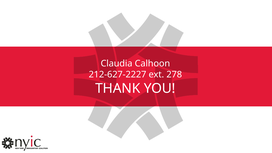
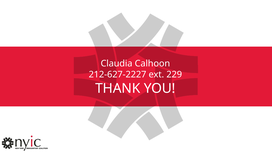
278: 278 -> 229 (174, 74)
